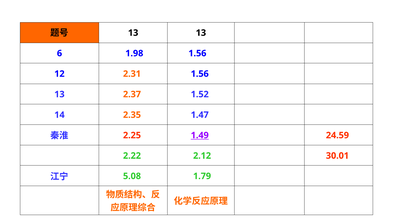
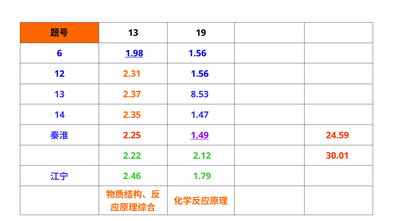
13 13: 13 -> 19 (201, 33)
1.98 underline: none -> present (134, 53)
1.52: 1.52 -> 8.53 (200, 94)
5.08: 5.08 -> 2.46 (132, 176)
